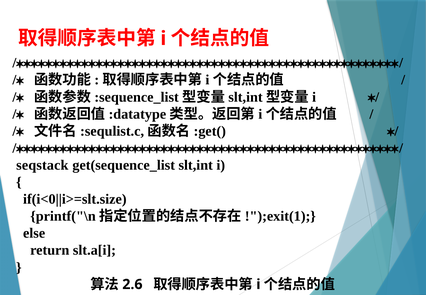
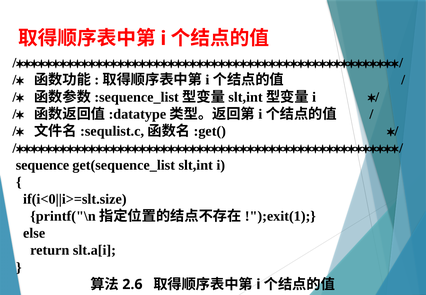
seqstack: seqstack -> sequence (42, 165)
